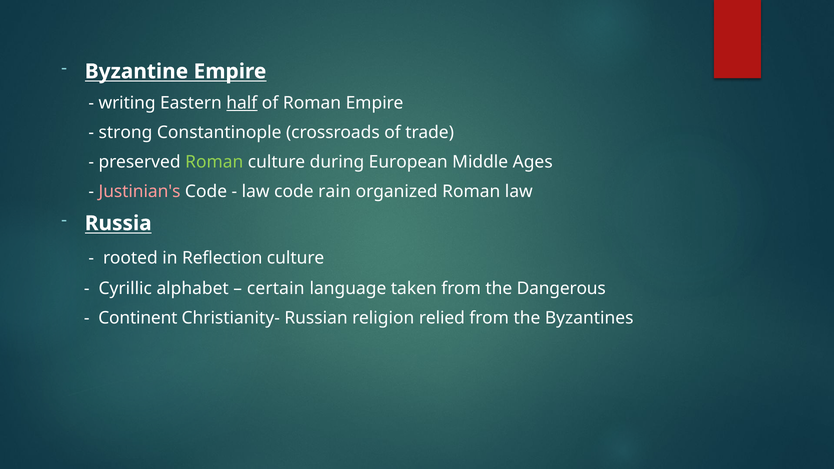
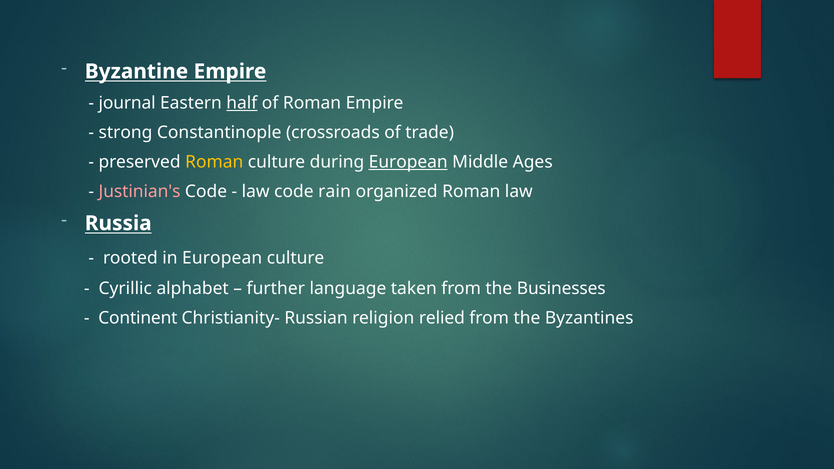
writing: writing -> journal (127, 103)
Roman colour: light green -> yellow (214, 162)
European underline: none -> present (408, 162)
in Reflection: Reflection -> European (222, 258)
certain: certain -> further (276, 288)
Dangerous: Dangerous -> Businesses (561, 288)
